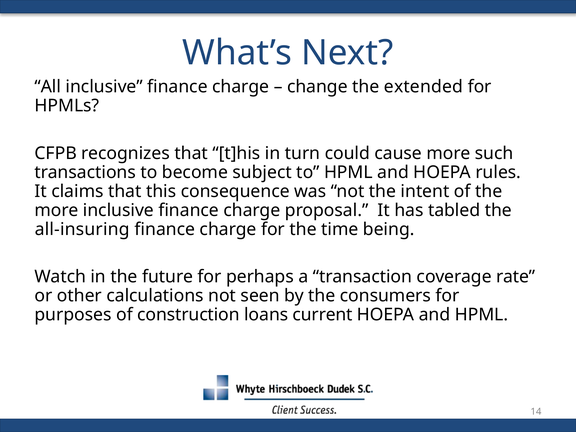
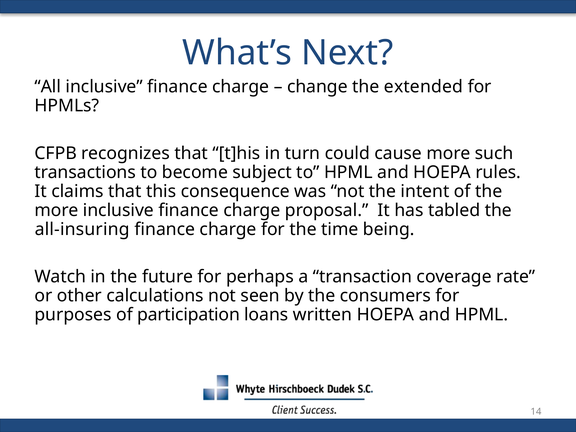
construction: construction -> participation (189, 315)
current: current -> written (323, 315)
